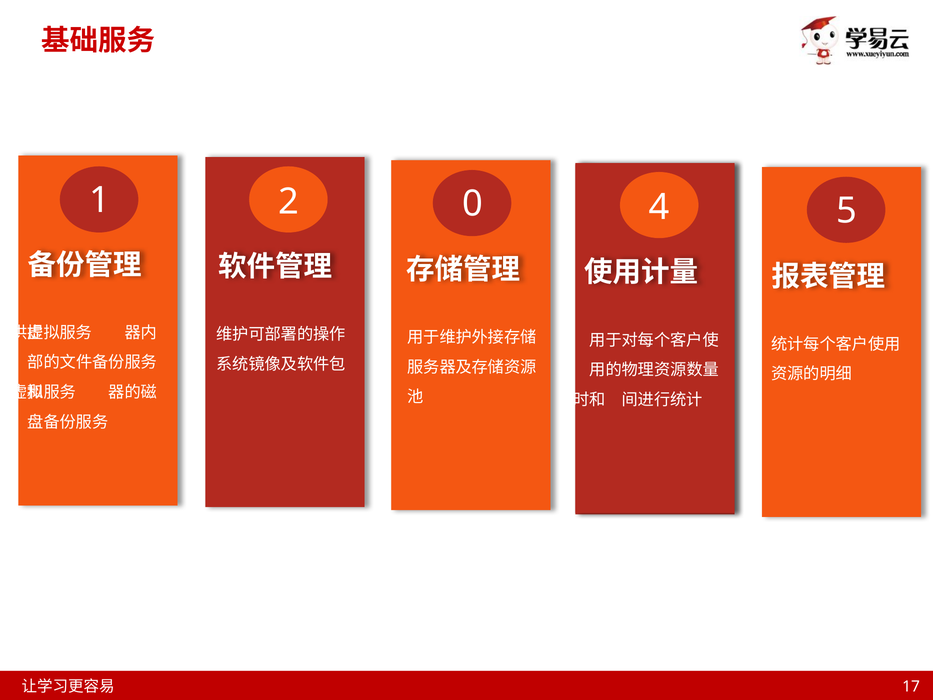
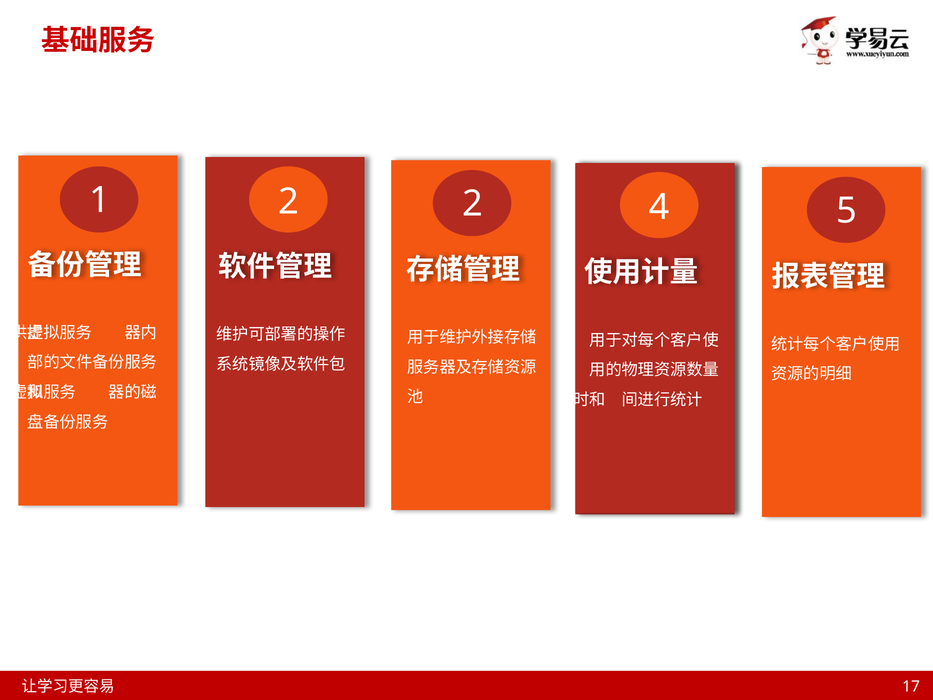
2 0: 0 -> 2 (472, 204)
